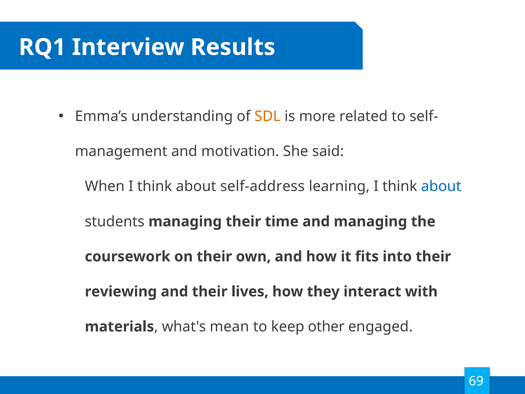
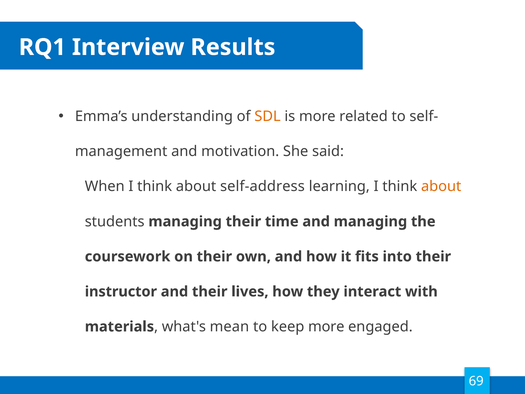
about colour: blue -> orange (441, 186)
reviewing: reviewing -> instructor (121, 291)
keep other: other -> more (326, 326)
